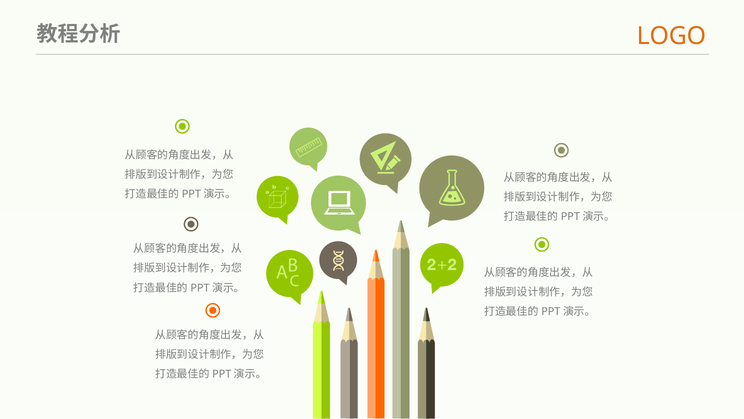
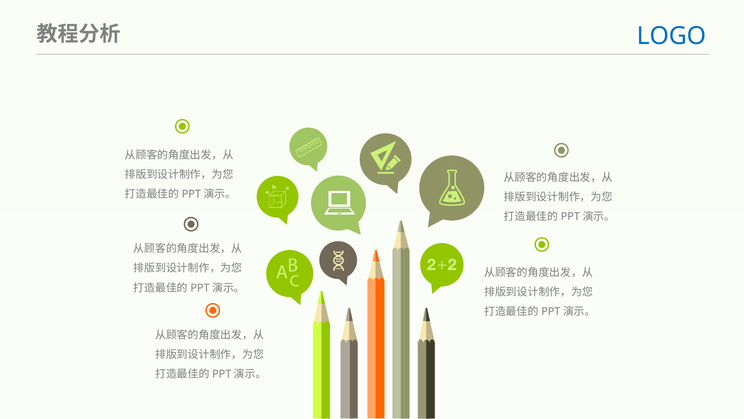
LOGO colour: orange -> blue (671, 36)
